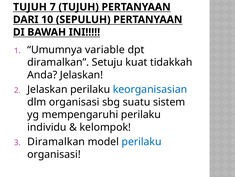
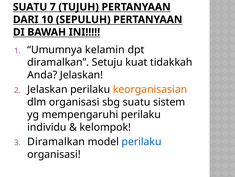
TUJUH: TUJUH -> SUATU (30, 7)
variable: variable -> kelamin (105, 50)
keorganisasian colour: blue -> orange (150, 89)
